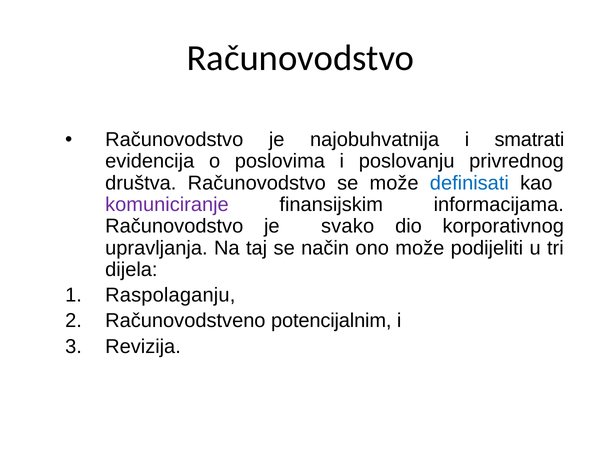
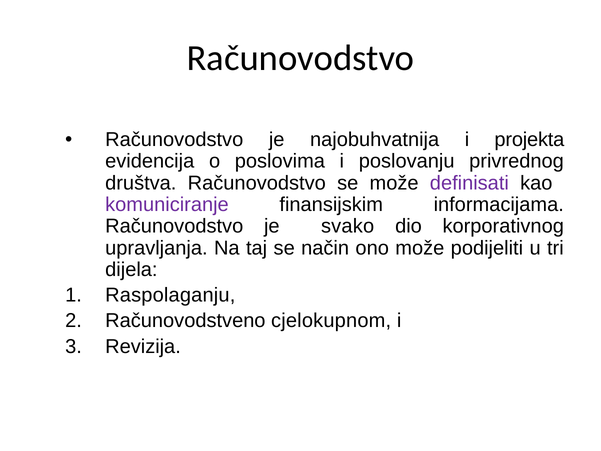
smatrati: smatrati -> projekta (529, 140)
definisati colour: blue -> purple (469, 183)
potencijalnim: potencijalnim -> cjelokupnom (331, 321)
